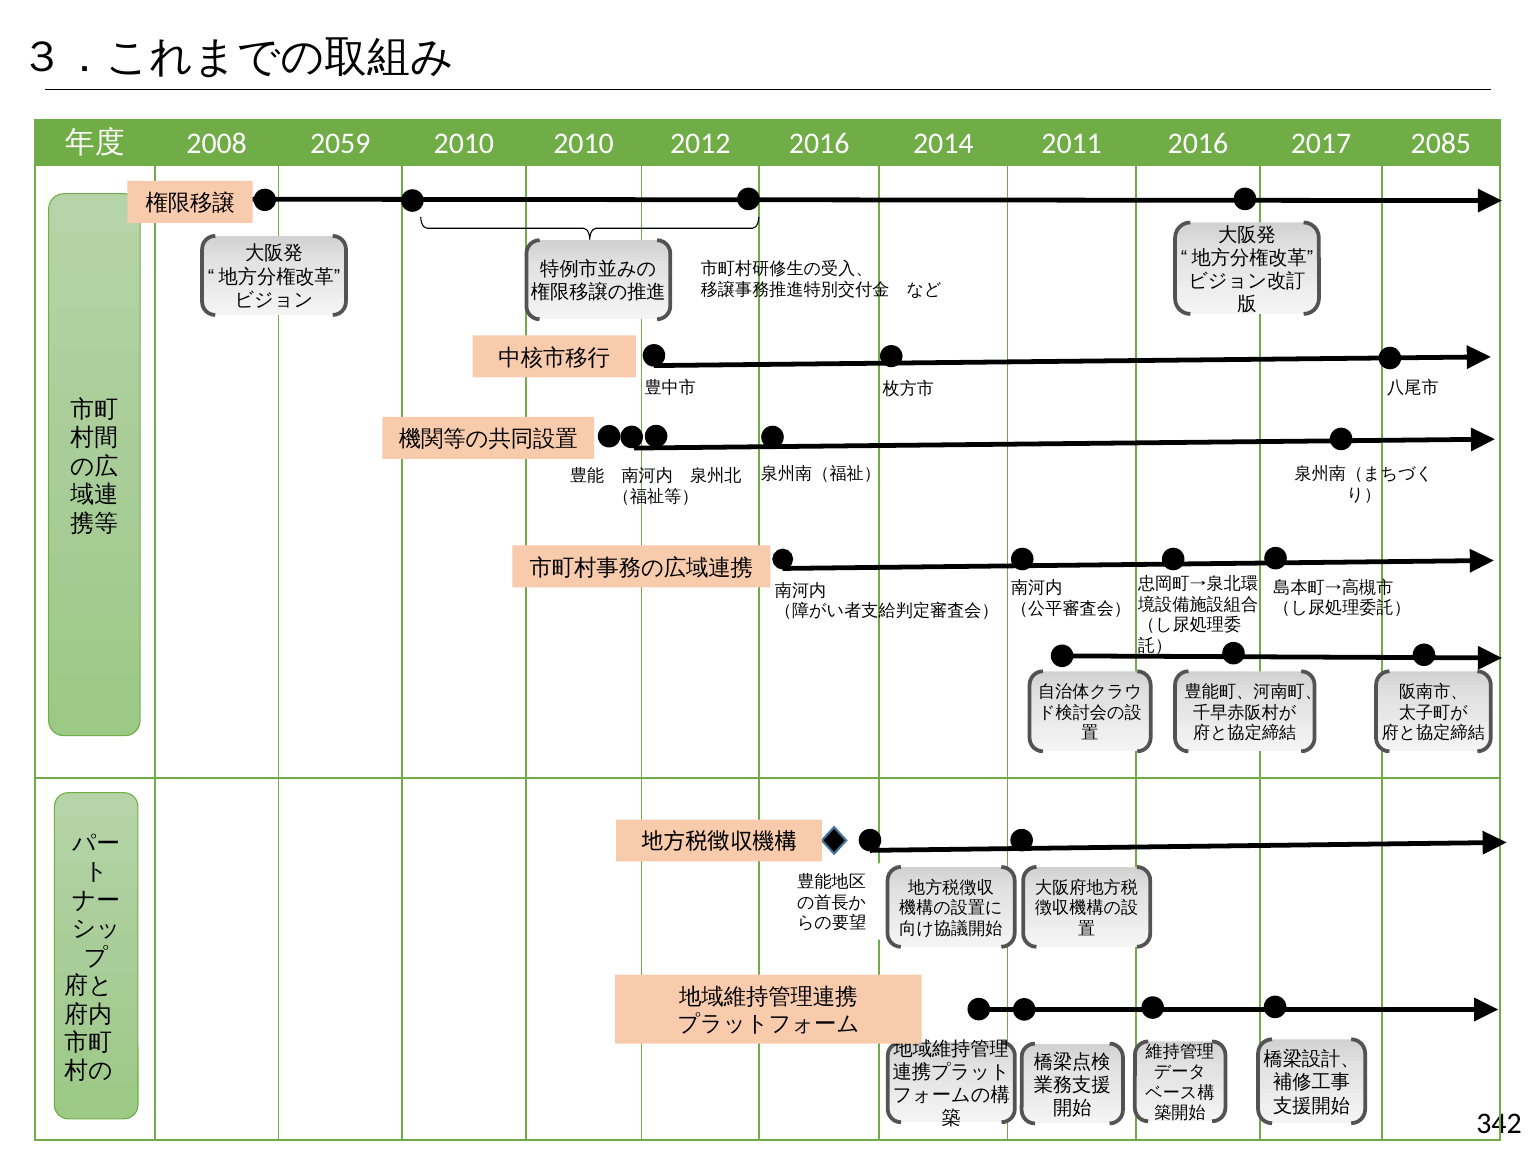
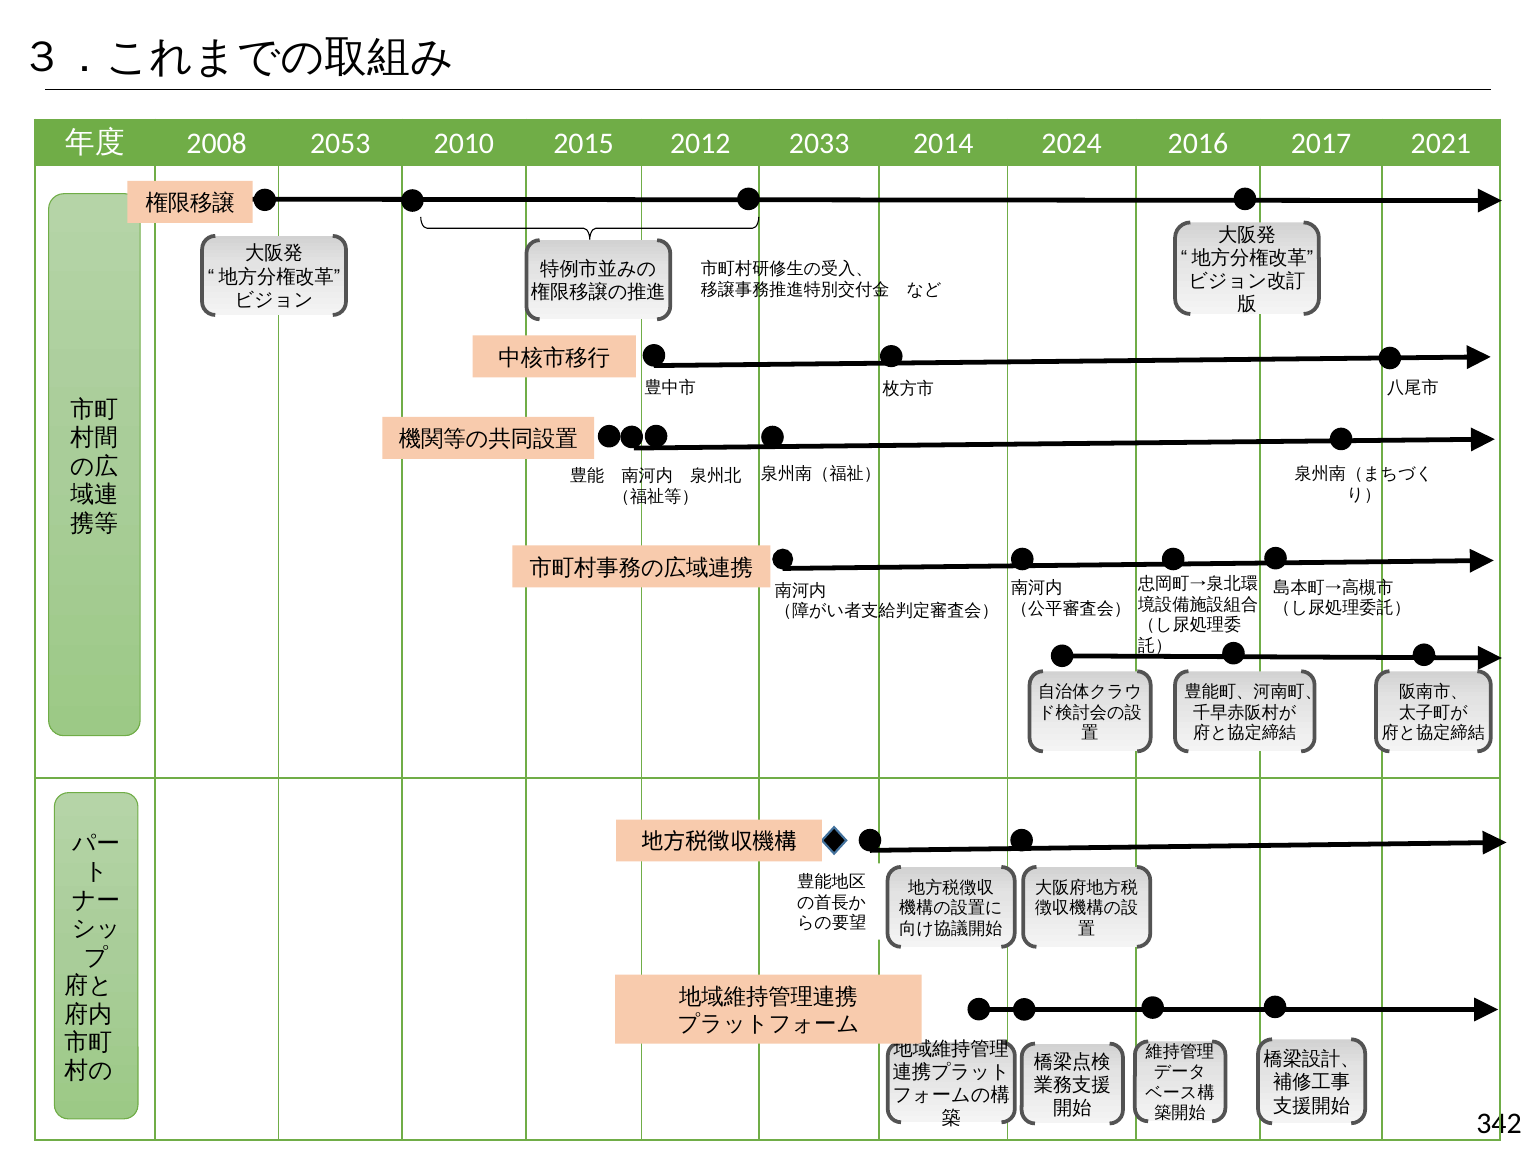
2059: 2059 -> 2053 (340, 143)
2010 2010: 2010 -> 2015 (584, 143)
2012 2016: 2016 -> 2033 (819, 143)
2011: 2011 -> 2024 (1072, 143)
2085: 2085 -> 2021 (1441, 143)
